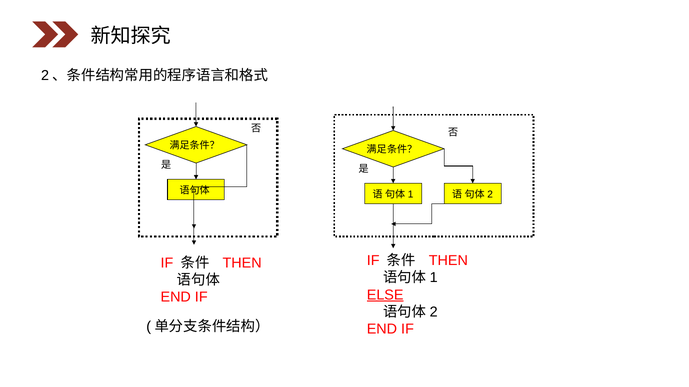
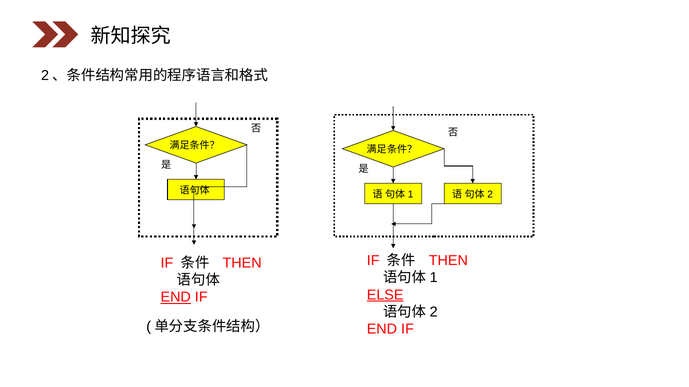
END underline: none -> present (176, 298)
